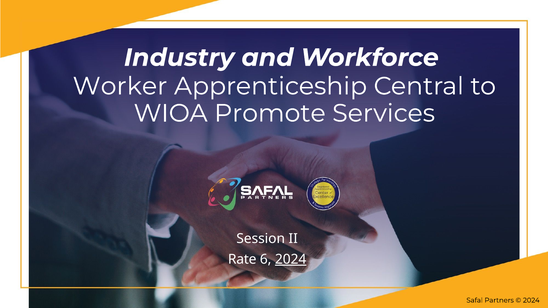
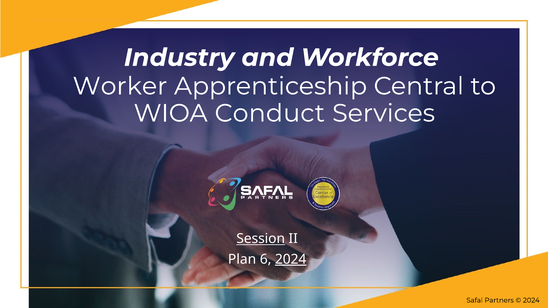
Promote: Promote -> Conduct (270, 113)
Session underline: none -> present (261, 239)
Rate: Rate -> Plan (242, 259)
